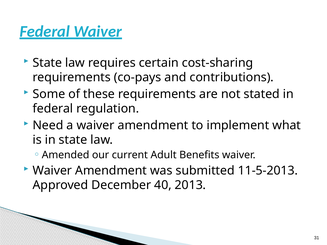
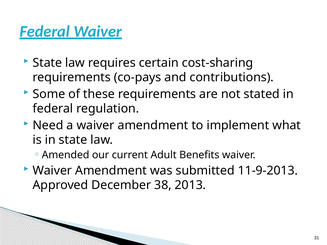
11-5-2013: 11-5-2013 -> 11-9-2013 (268, 171)
40: 40 -> 38 (163, 185)
